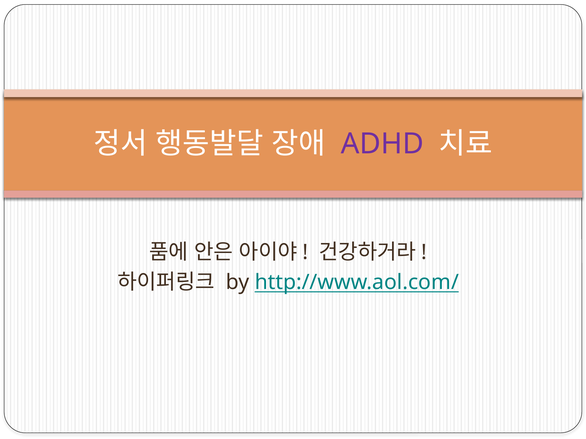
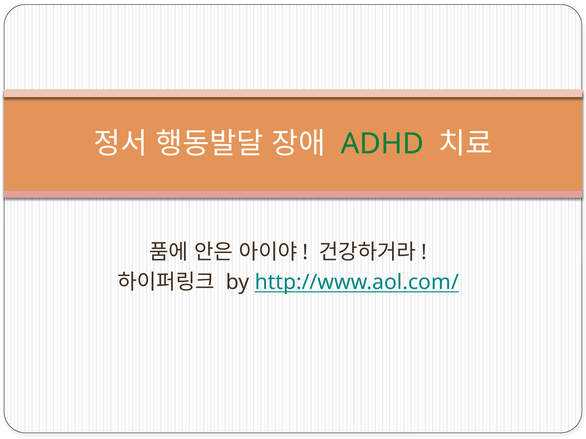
ADHD colour: purple -> green (382, 144)
